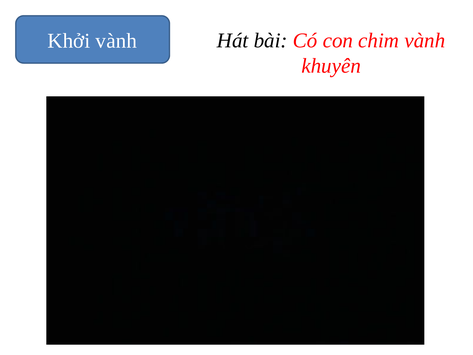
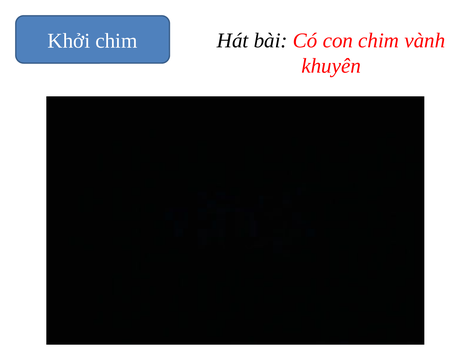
Khởi vành: vành -> chim (116, 41)
